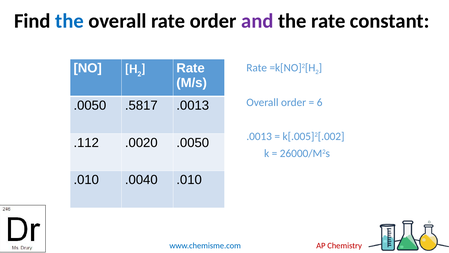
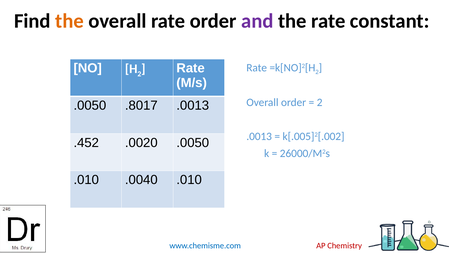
the colour: blue -> orange (70, 21)
6: 6 -> 2 (320, 102)
.5817: .5817 -> .8017 (141, 105)
.112: .112 -> .452 (86, 142)
